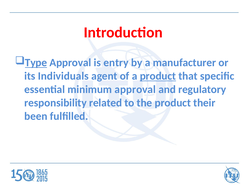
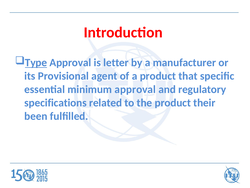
entry: entry -> letter (116, 63)
Individuals: Individuals -> Provisional (63, 76)
product underline: present -> none (158, 76)
responsibility: responsibility -> specifications (56, 103)
